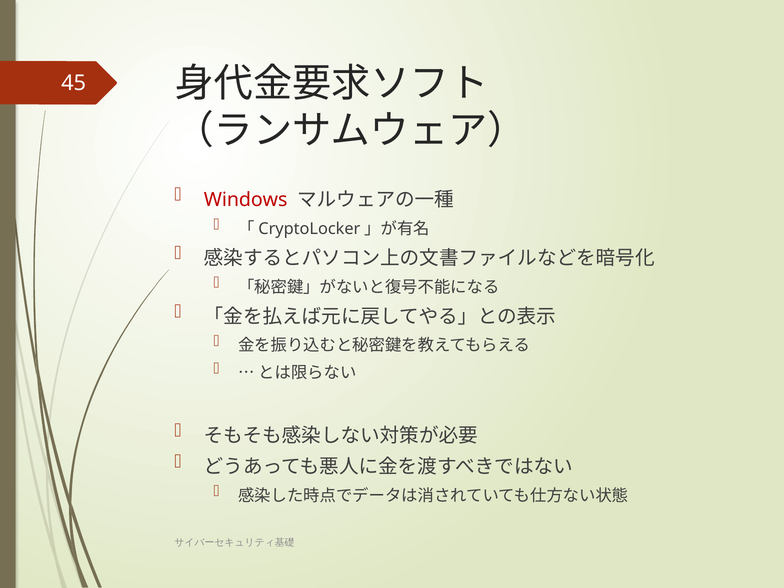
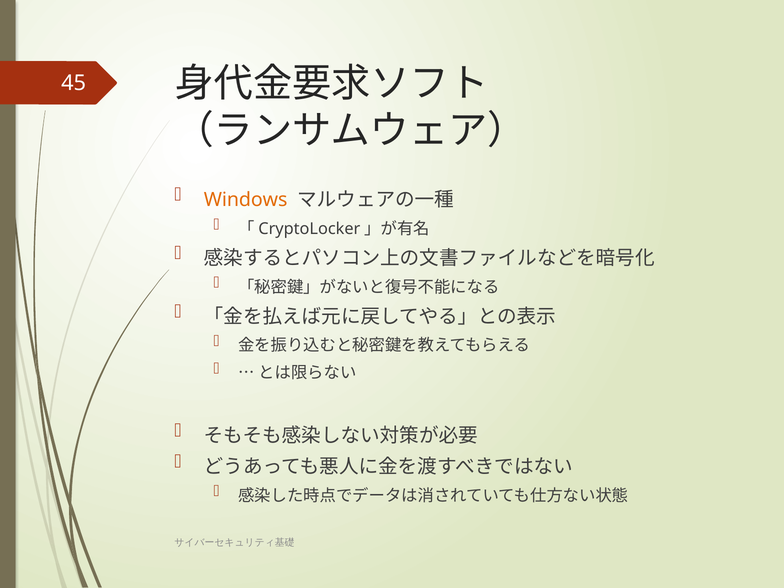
Windows colour: red -> orange (246, 200)
